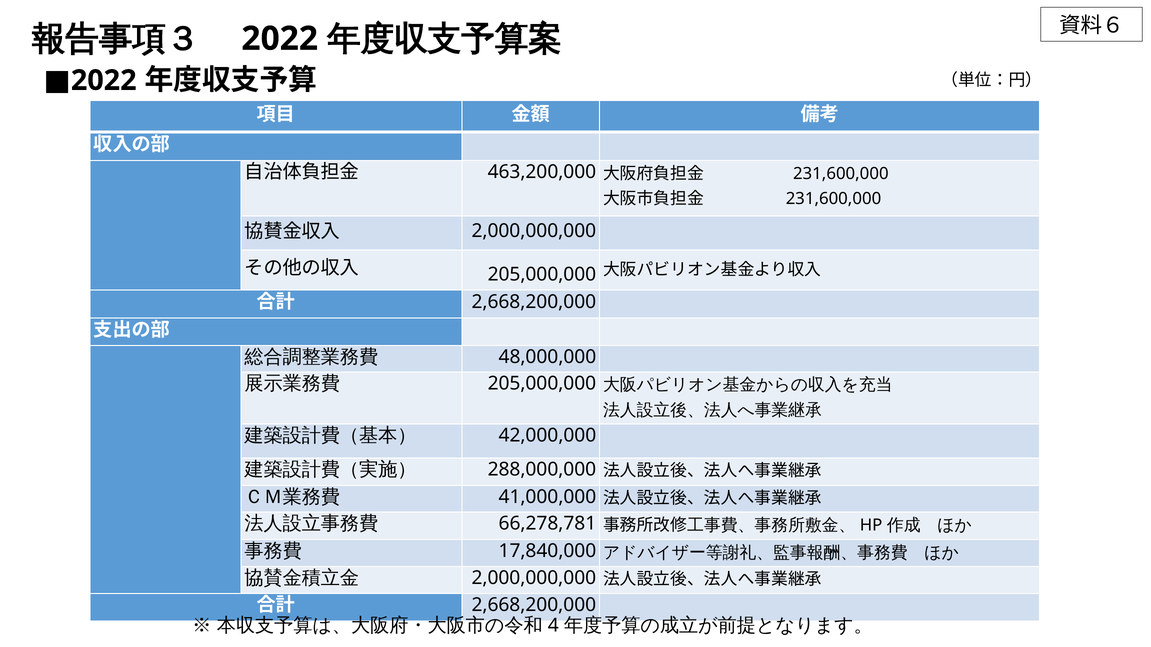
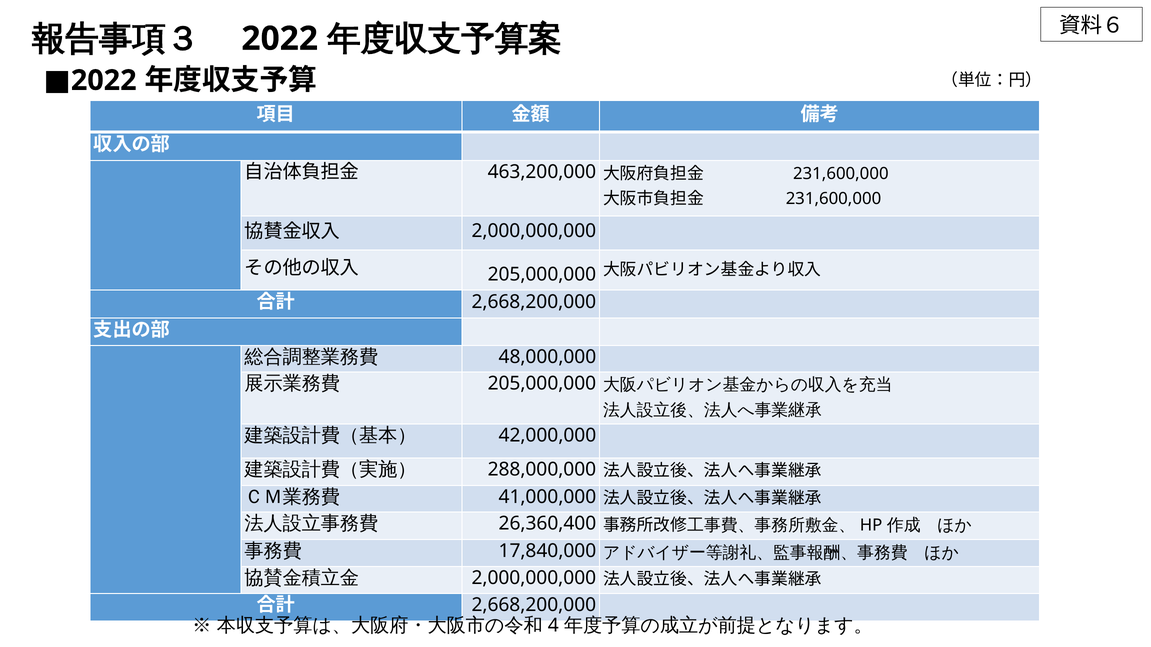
66,278,781: 66,278,781 -> 26,360,400 (547, 524)
